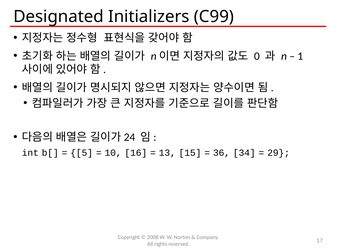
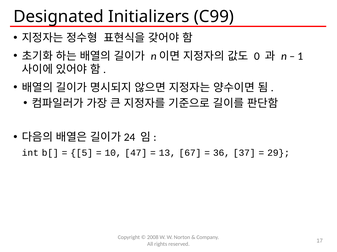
16: 16 -> 47 (136, 153)
15: 15 -> 67 (190, 153)
34: 34 -> 37 (244, 153)
